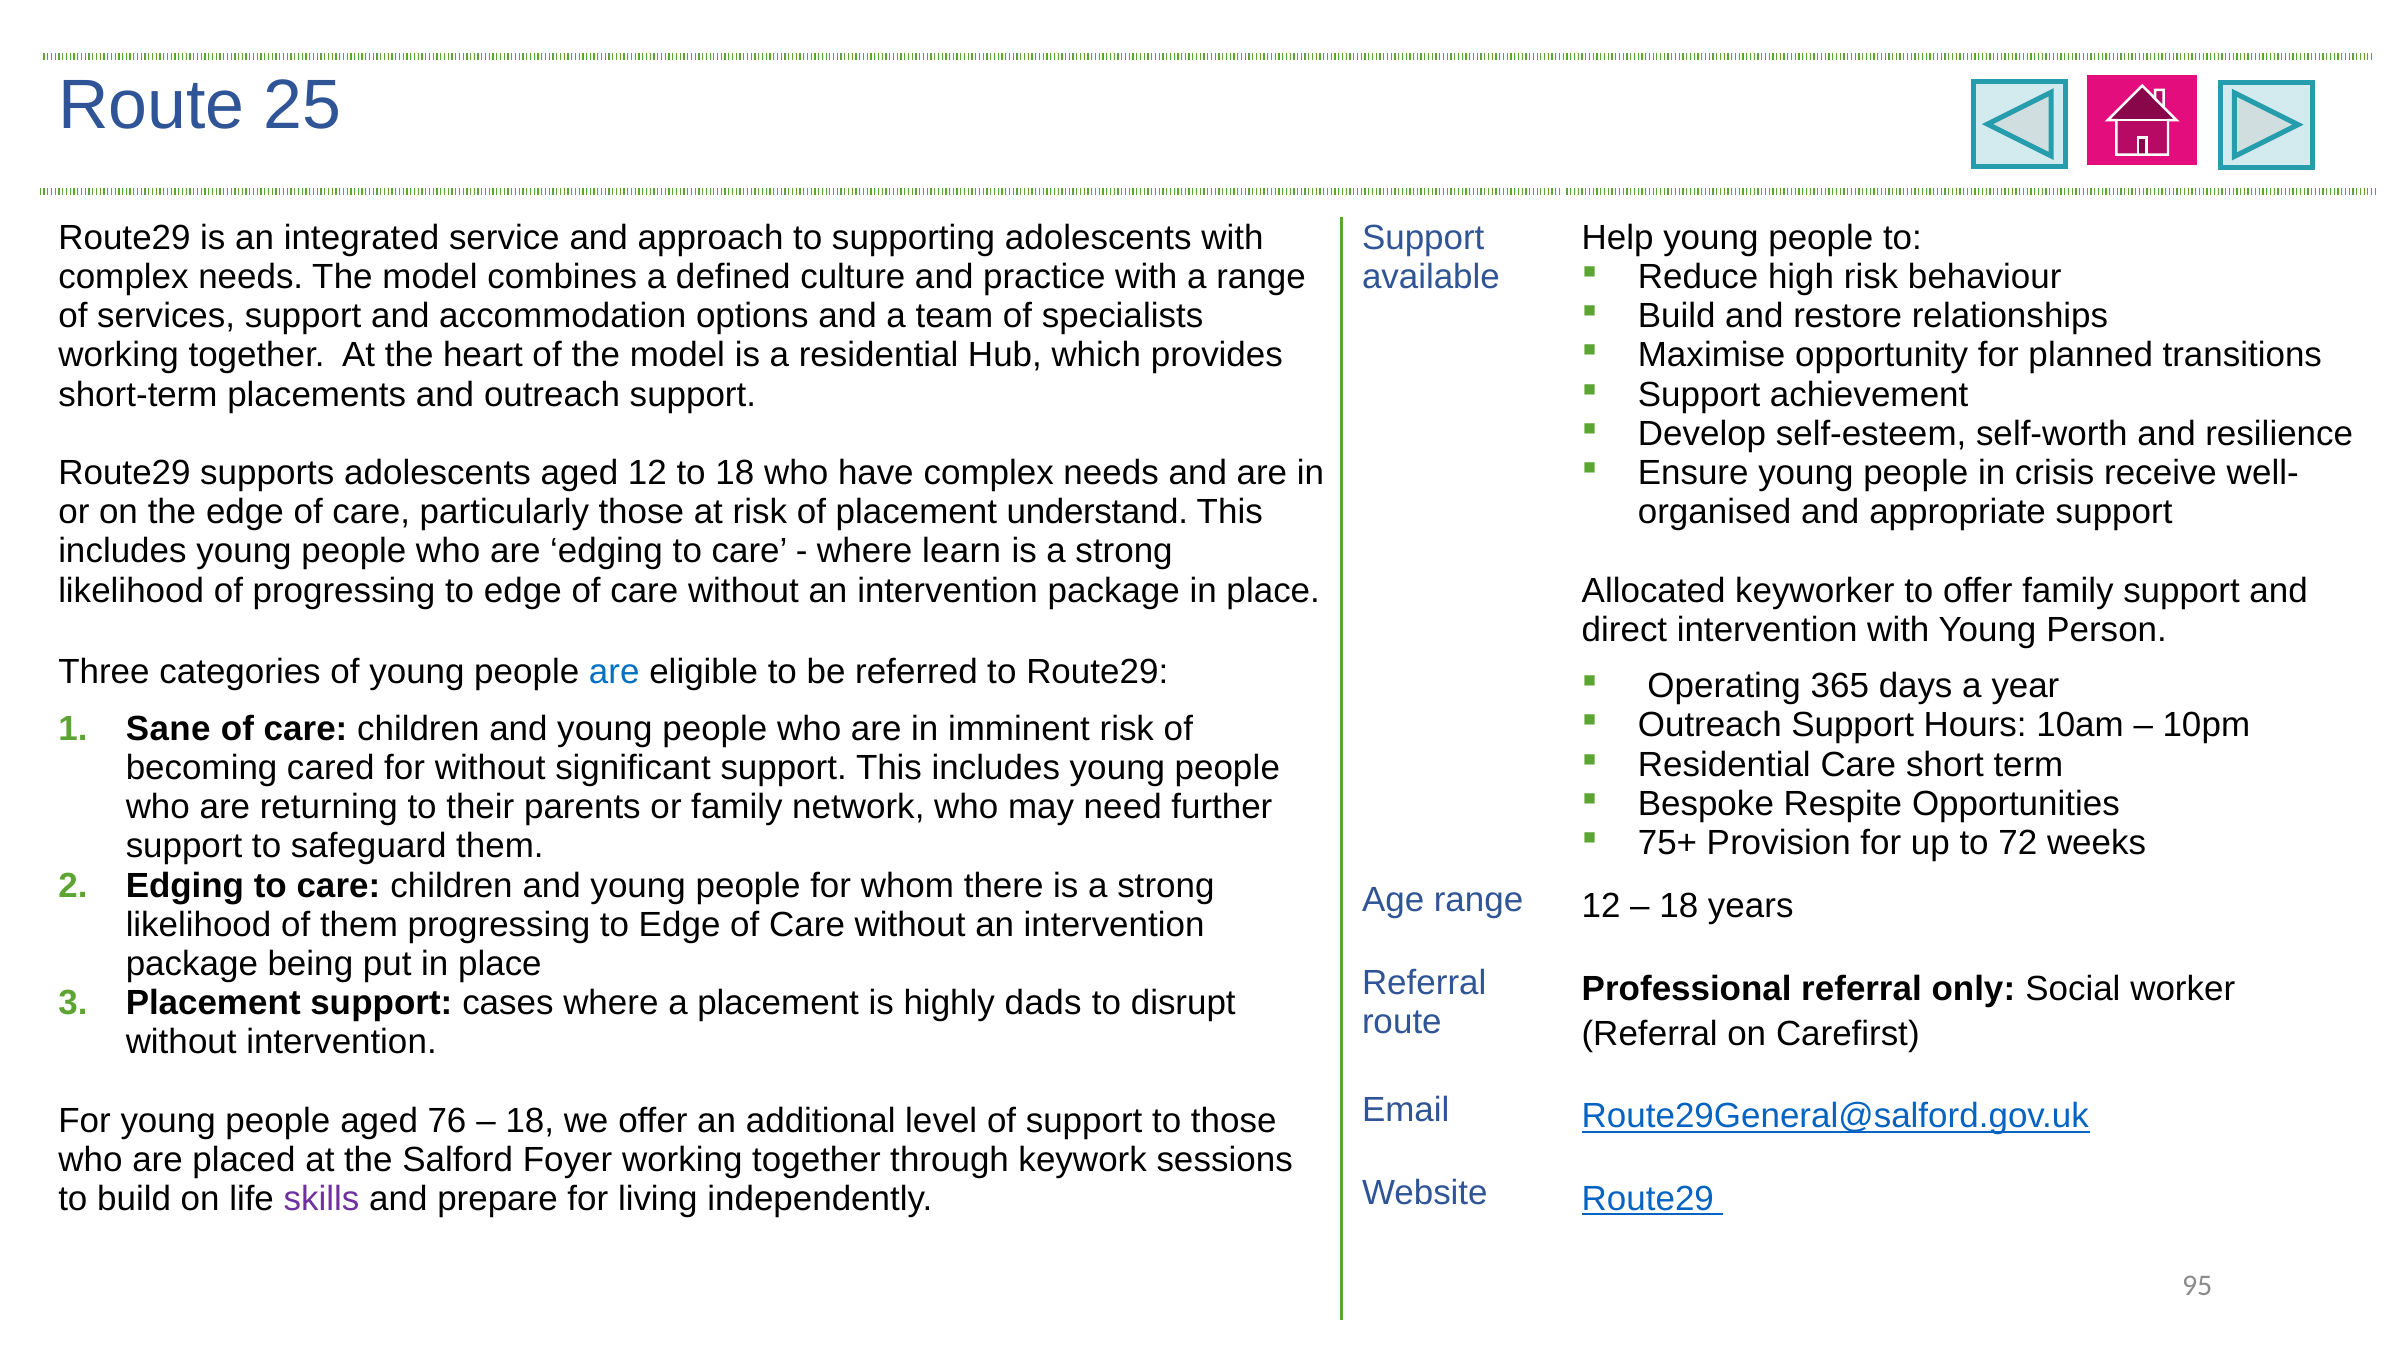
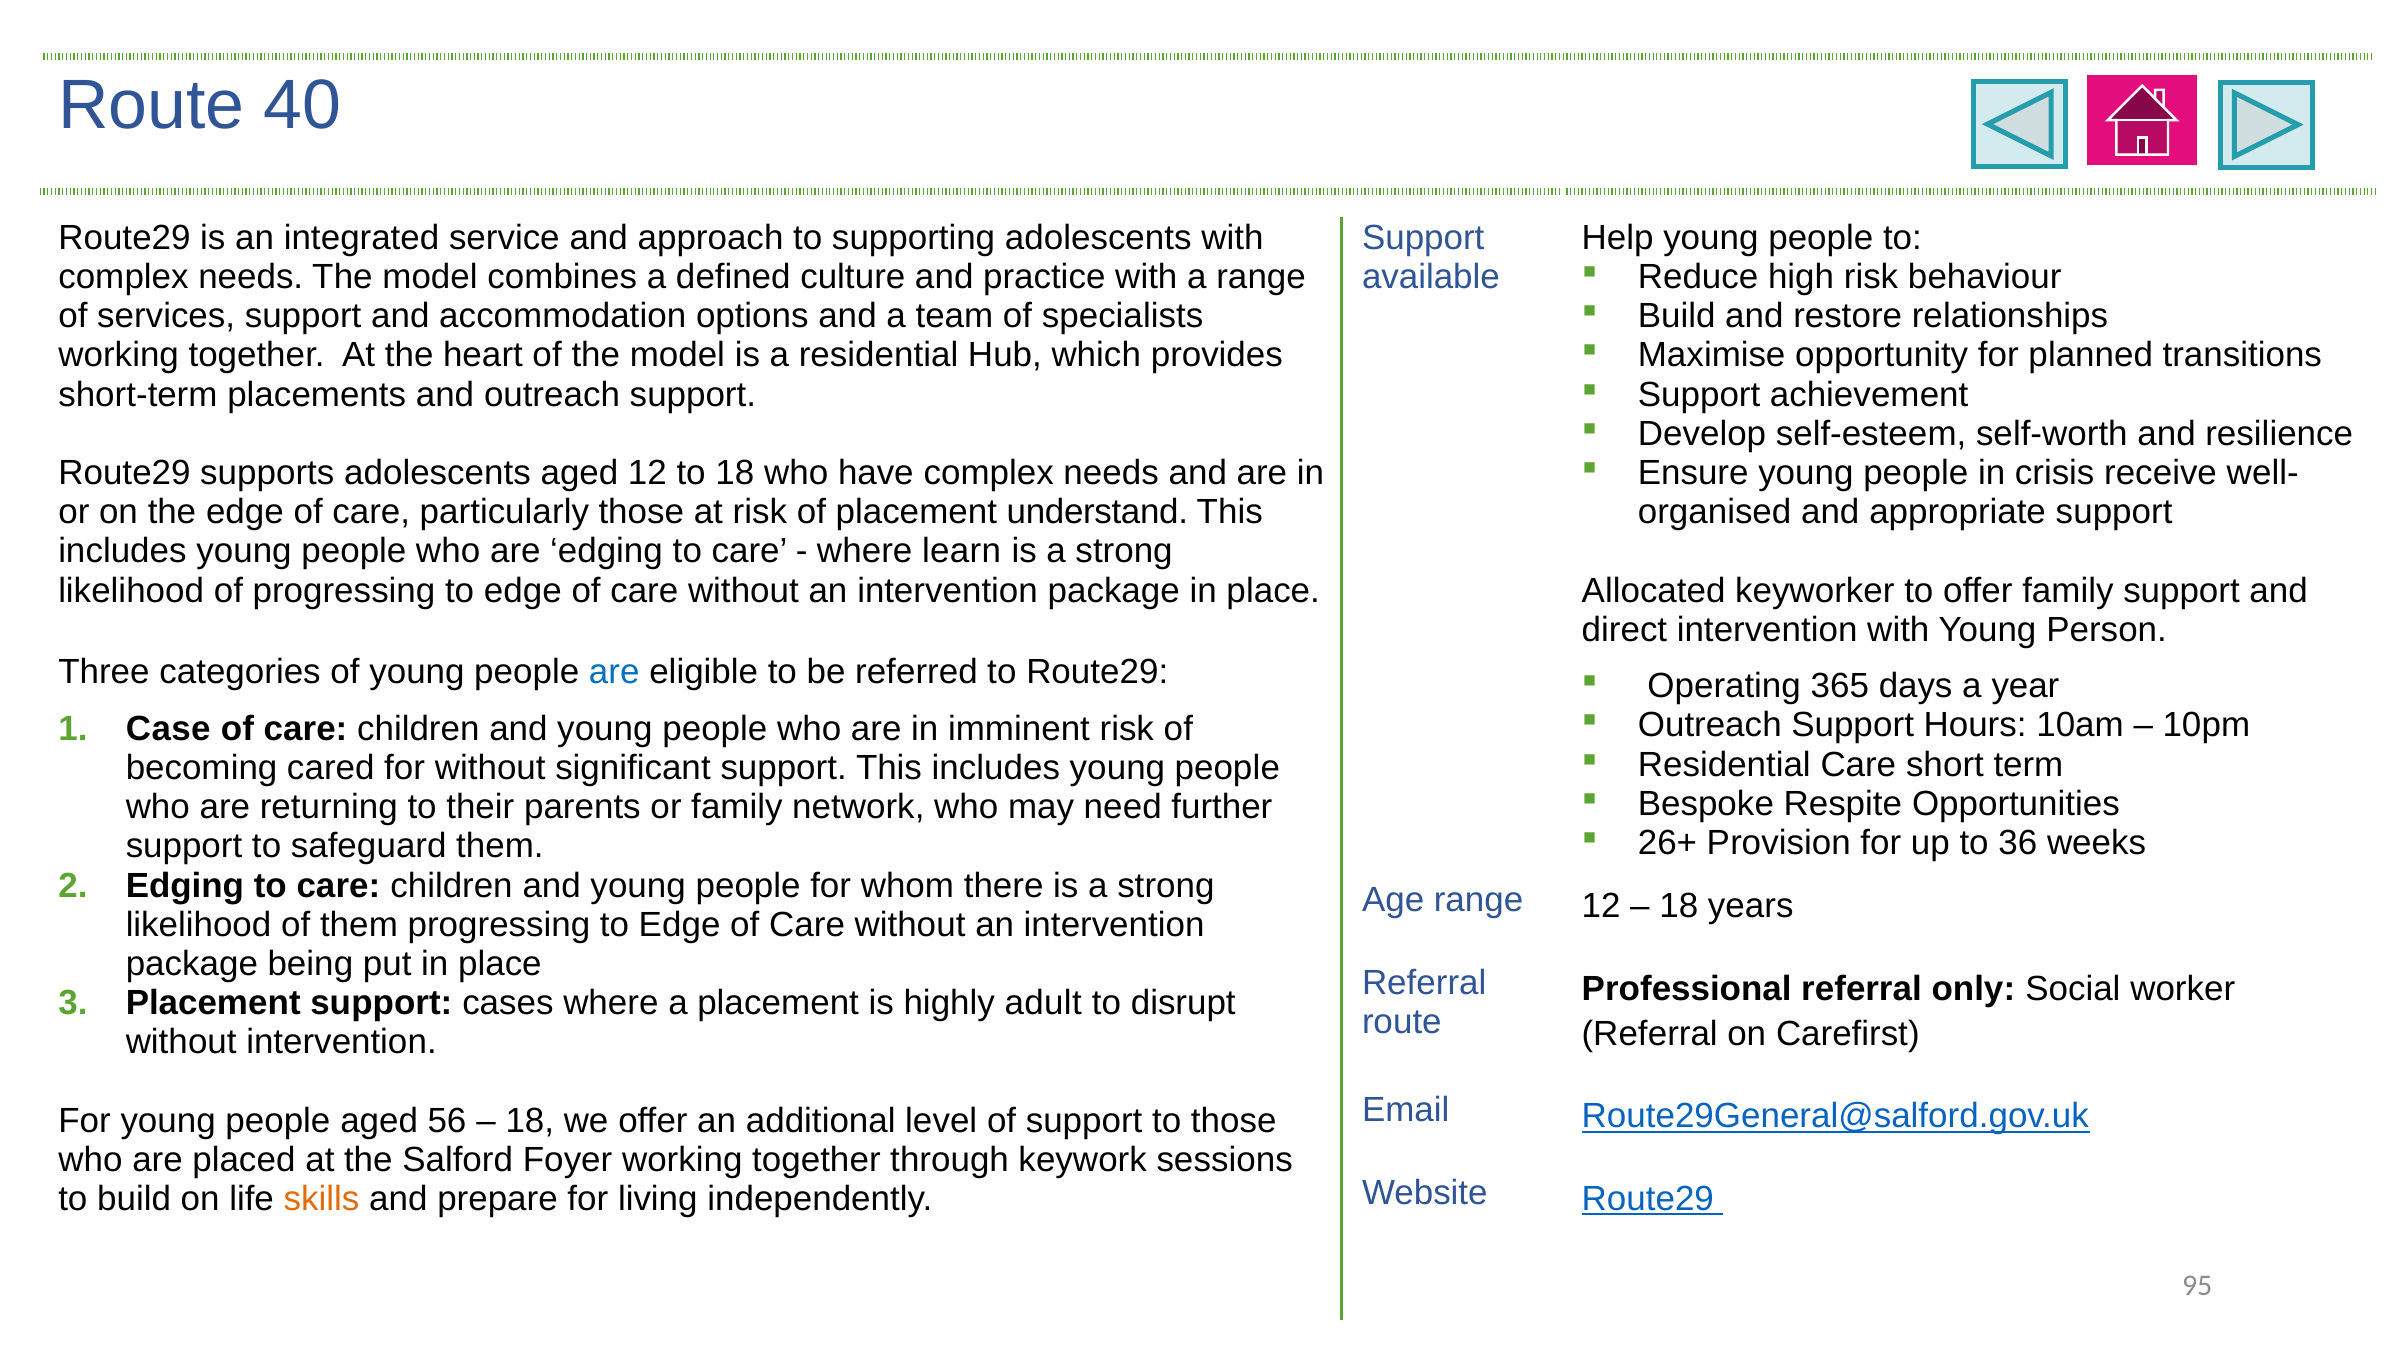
25: 25 -> 40 (302, 105)
Sane: Sane -> Case (168, 729)
75+: 75+ -> 26+ (1668, 843)
72: 72 -> 36 (2018, 843)
dads: dads -> adult (1043, 1003)
76: 76 -> 56 (447, 1121)
skills colour: purple -> orange (322, 1200)
